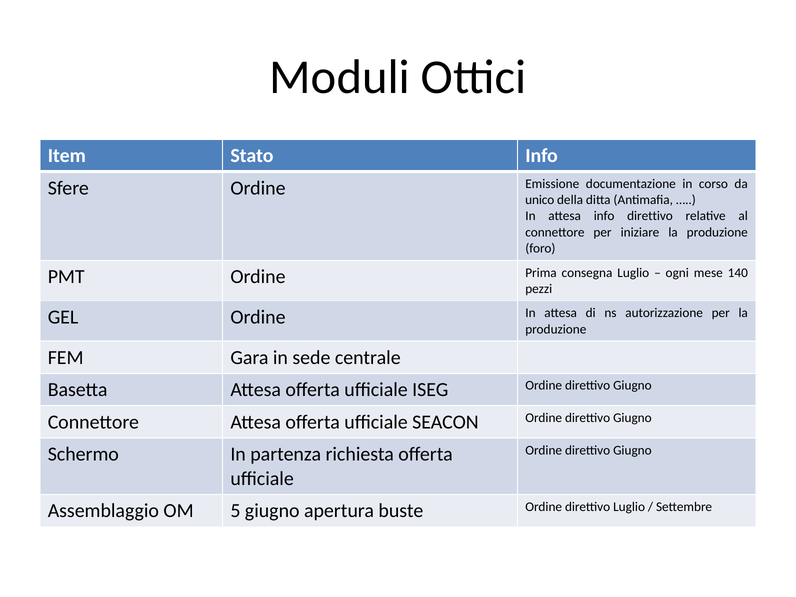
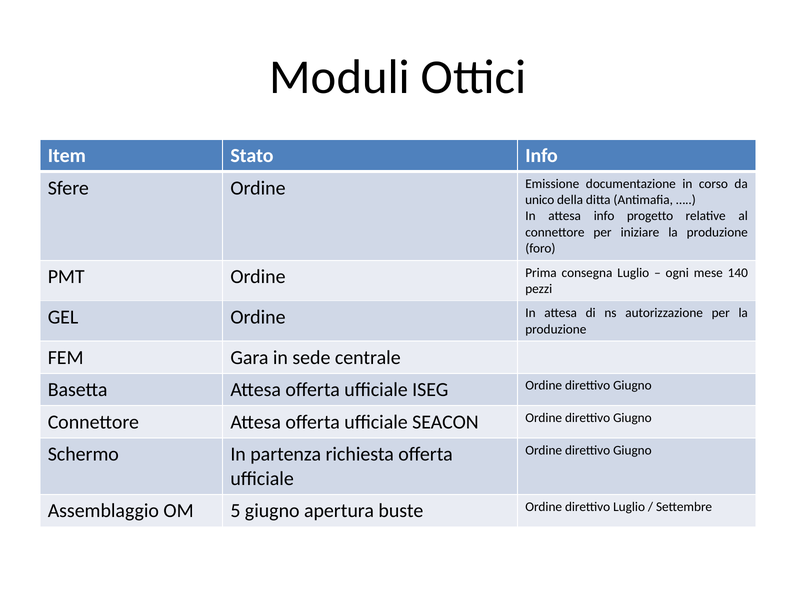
info direttivo: direttivo -> progetto (650, 216)
